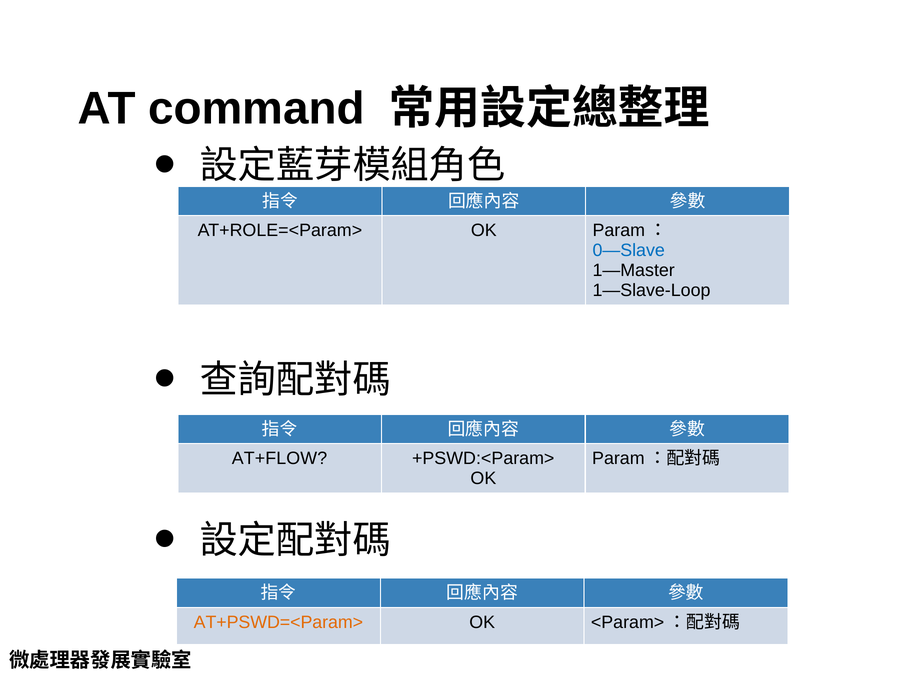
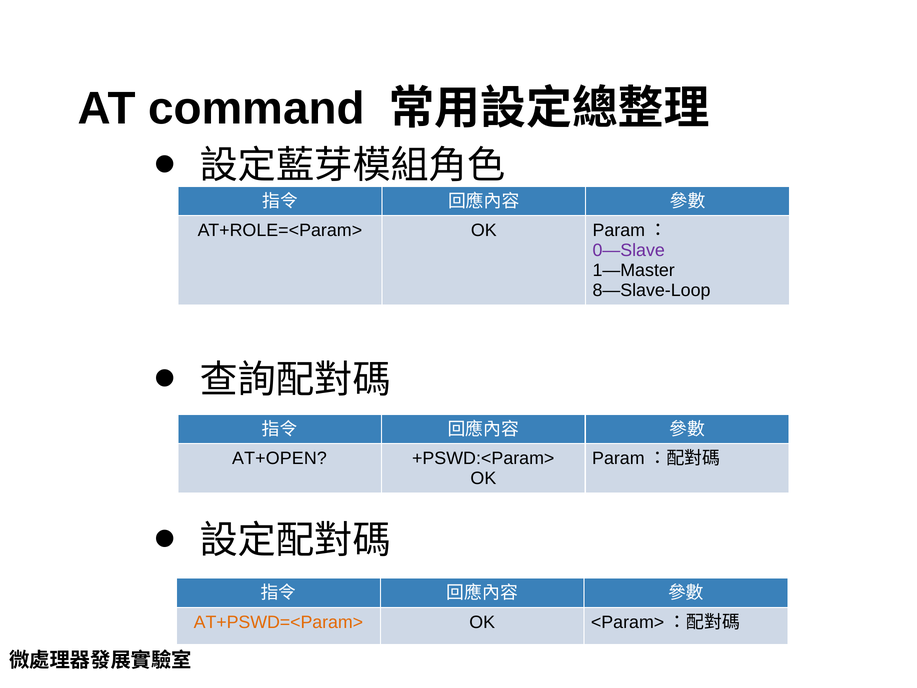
0―Slave colour: blue -> purple (629, 250)
1―Slave-Loop: 1―Slave-Loop -> 8―Slave-Loop (651, 290)
AT+FLOW: AT+FLOW -> AT+OPEN (279, 458)
